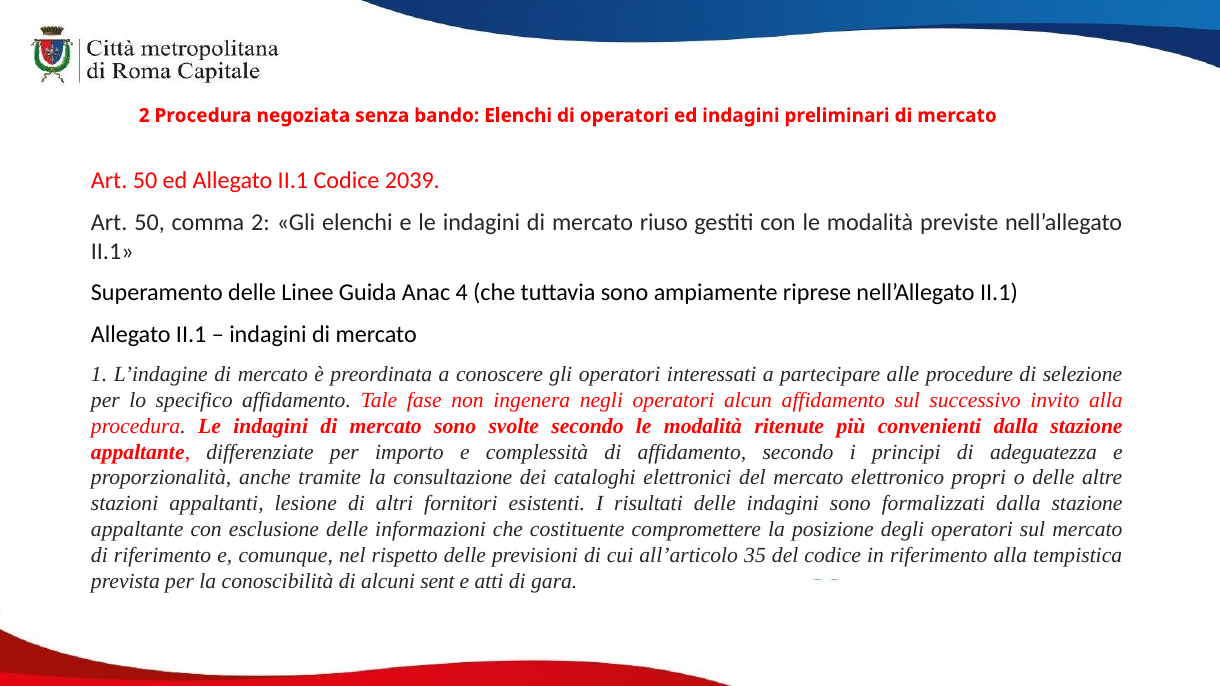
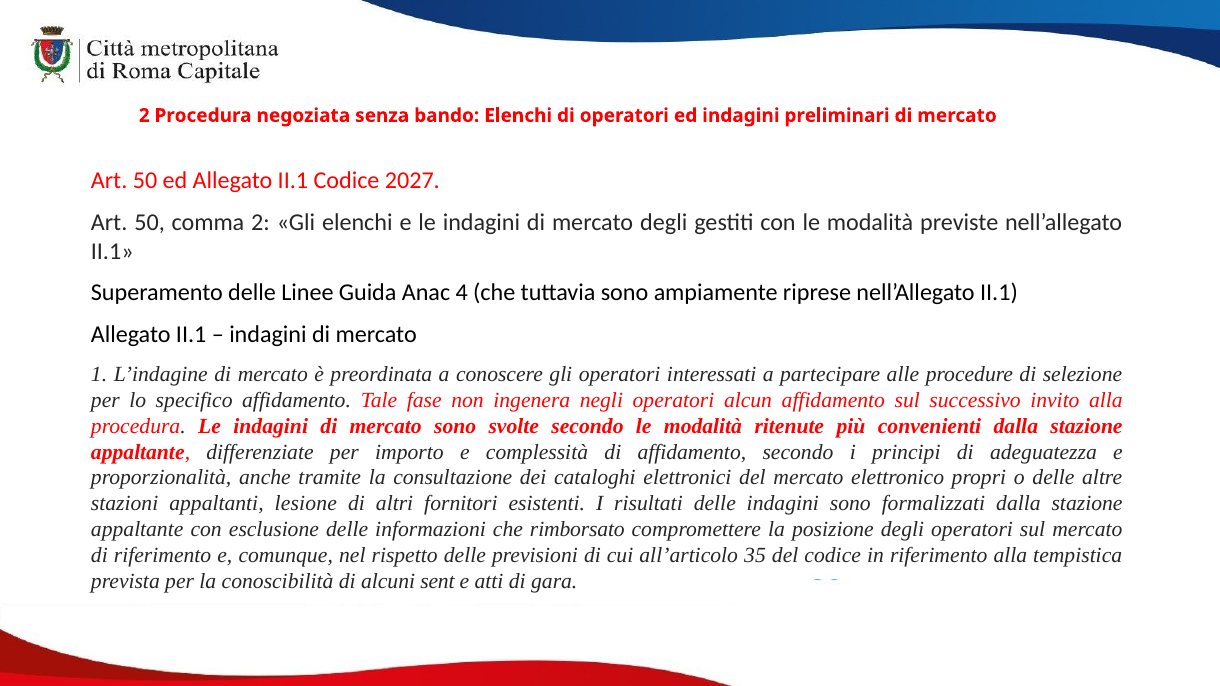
2039: 2039 -> 2027 (412, 181)
mercato riuso: riuso -> degli (664, 222)
costituente: costituente -> rimborsato (577, 530)
